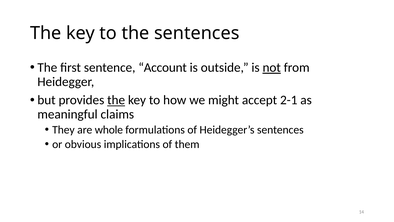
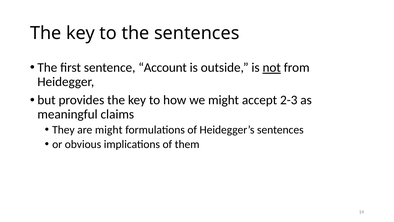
the underline: present -> none (116, 100)
2-1: 2-1 -> 2-3 (289, 100)
are whole: whole -> might (109, 130)
